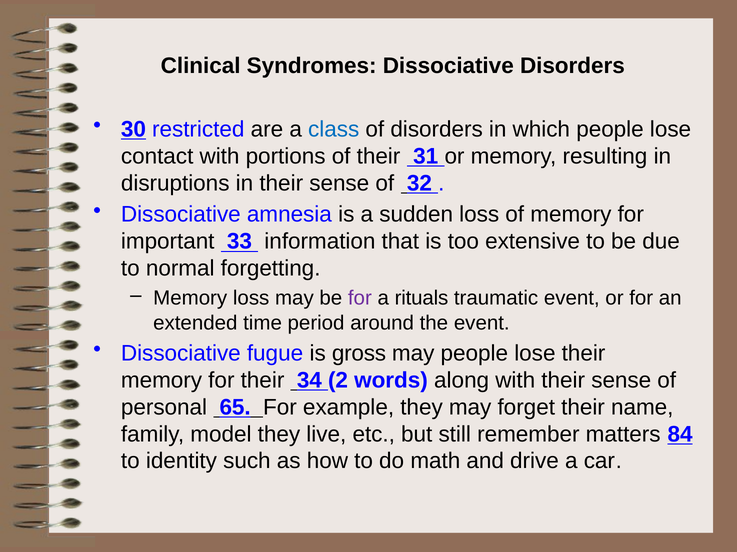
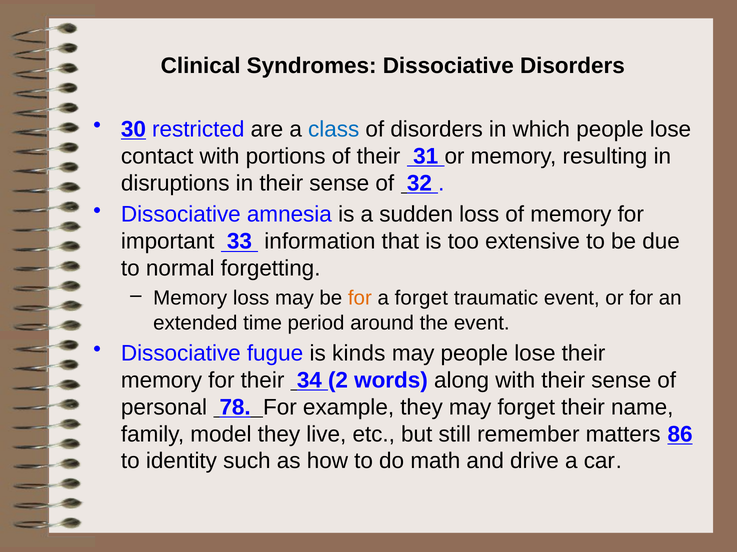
for colour: purple -> orange (360, 299)
a rituals: rituals -> forget (421, 299)
gross: gross -> kinds (359, 354)
65: 65 -> 78 (235, 408)
84: 84 -> 86 (680, 435)
